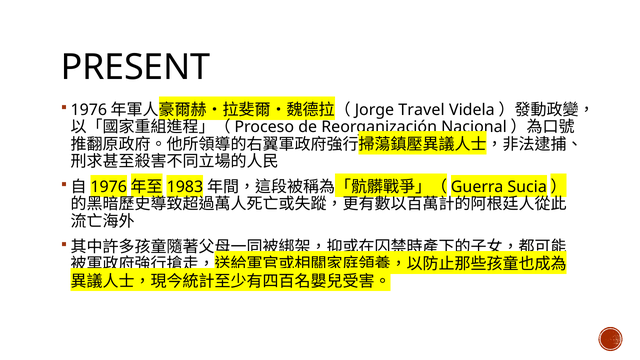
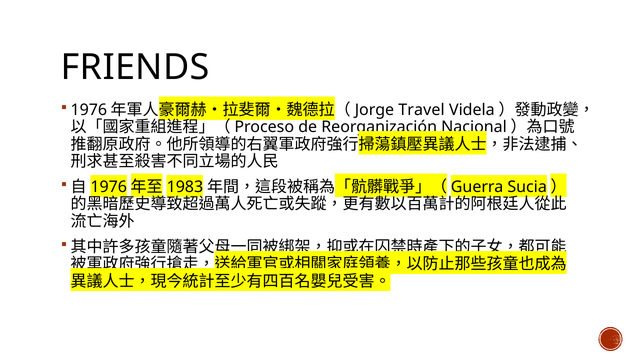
PRESENT: PRESENT -> FRIENDS (135, 67)
